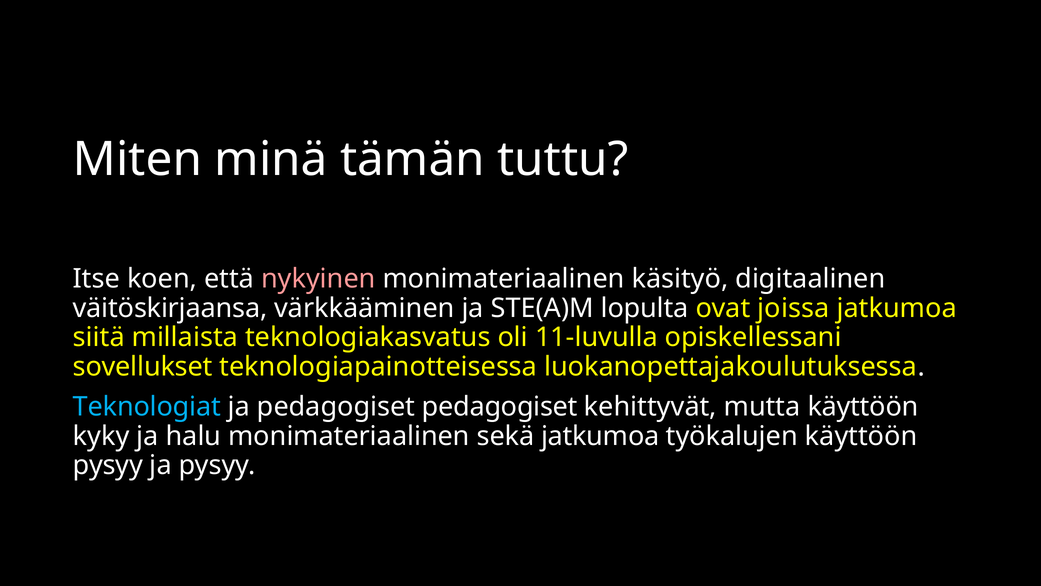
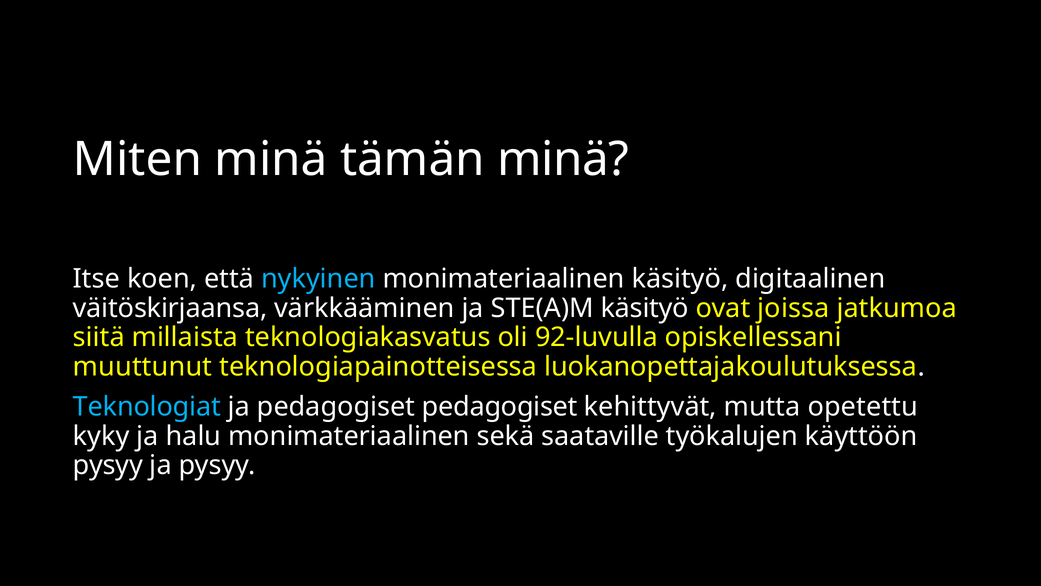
tämän tuttu: tuttu -> minä (563, 159)
nykyinen colour: pink -> light blue (318, 279)
STE(A)M lopulta: lopulta -> käsityö (645, 308)
11-luvulla: 11-luvulla -> 92-luvulla (596, 337)
sovellukset: sovellukset -> muuttunut (143, 366)
mutta käyttöön: käyttöön -> opetettu (863, 407)
sekä jatkumoa: jatkumoa -> saataville (600, 436)
